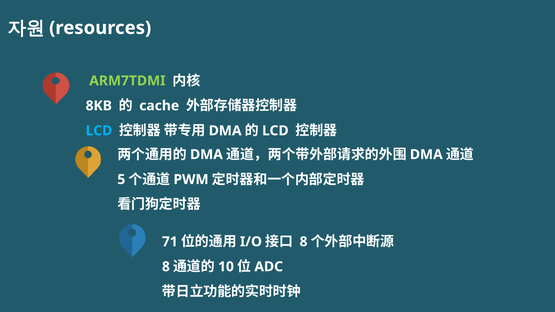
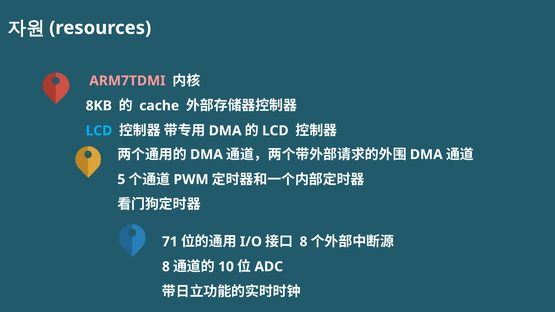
ARM7TDMI colour: light green -> pink (127, 81)
